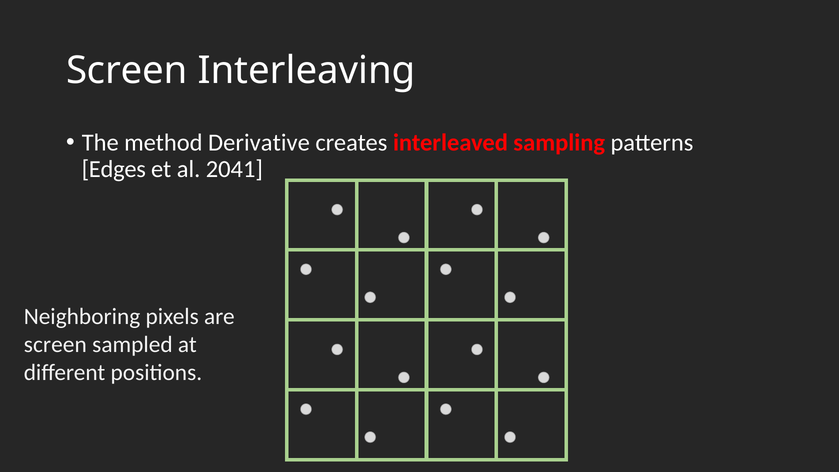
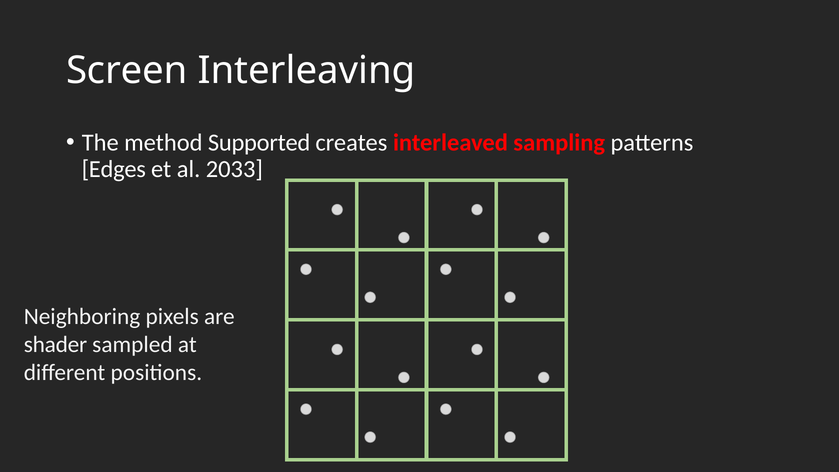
Derivative: Derivative -> Supported (259, 143)
2041: 2041 -> 2033 (234, 169)
screen: screen -> shader (55, 344)
